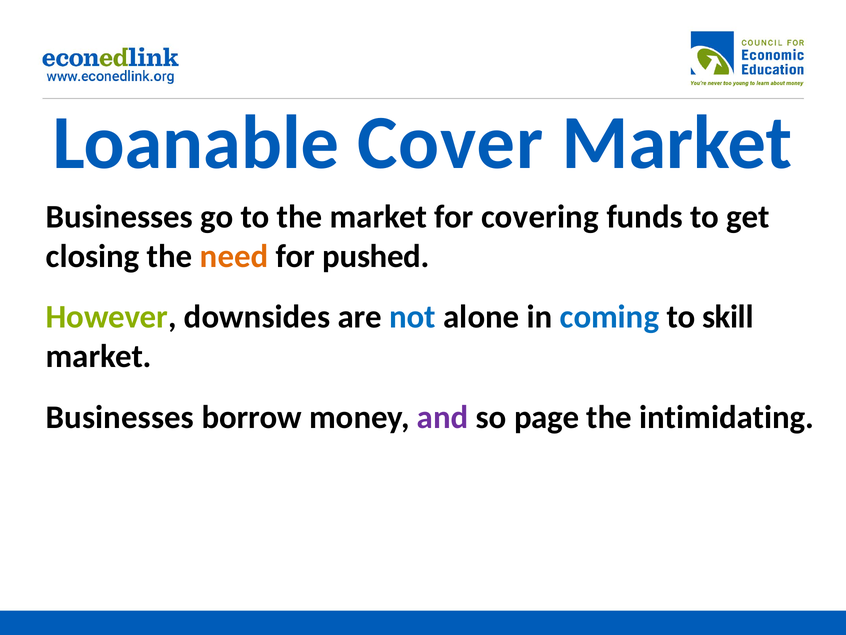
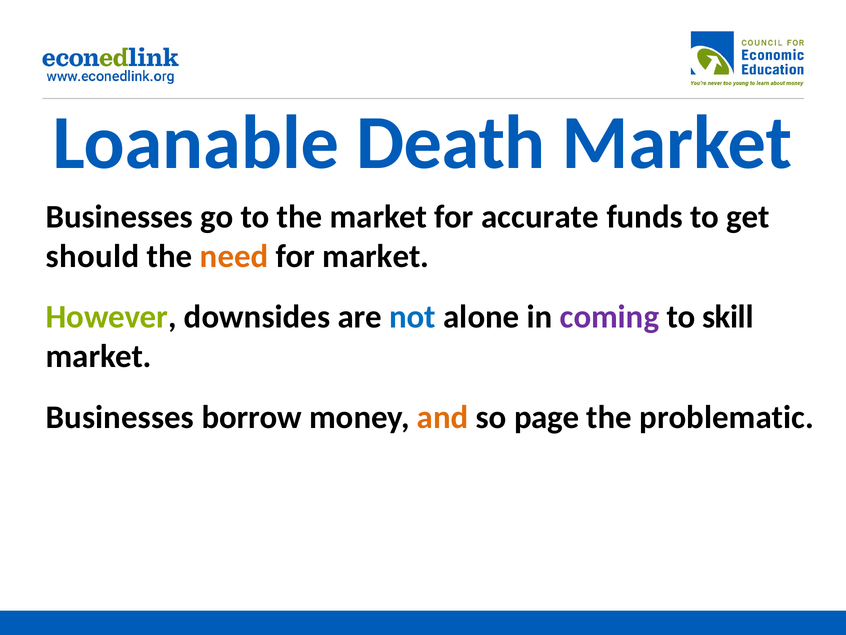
Cover: Cover -> Death (451, 143)
covering: covering -> accurate (540, 217)
closing: closing -> should (92, 256)
for pushed: pushed -> market (376, 256)
coming colour: blue -> purple (610, 317)
and colour: purple -> orange (443, 417)
intimidating: intimidating -> problematic (727, 417)
